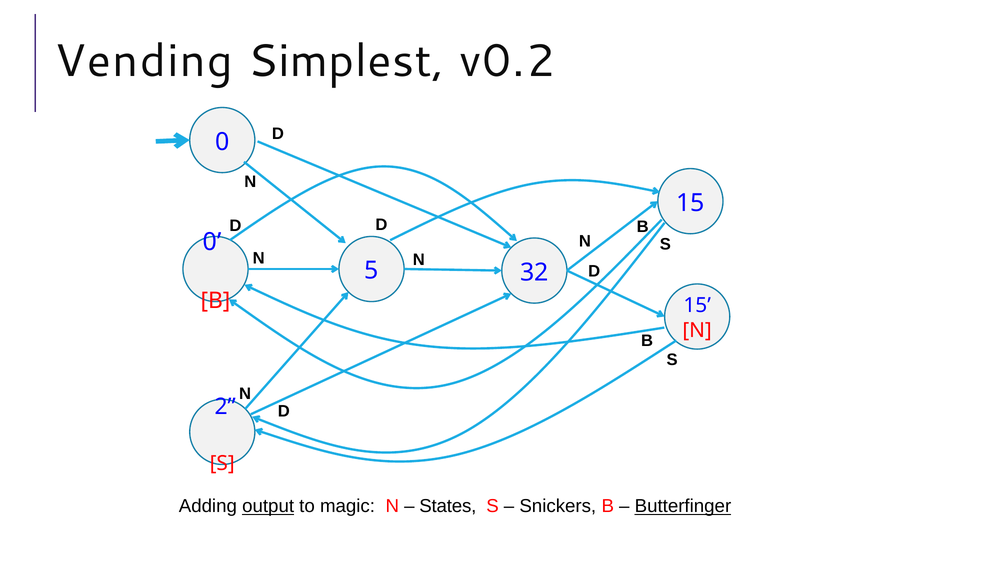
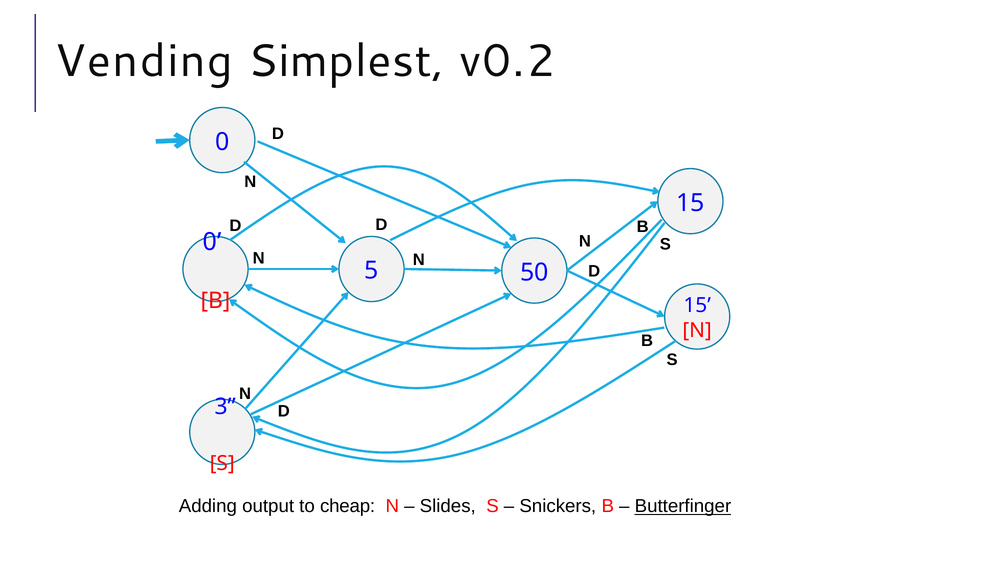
32: 32 -> 50 (534, 272)
2: 2 -> 3 (225, 407)
output underline: present -> none (268, 506)
magic: magic -> cheap (348, 506)
States: States -> Slides (448, 506)
